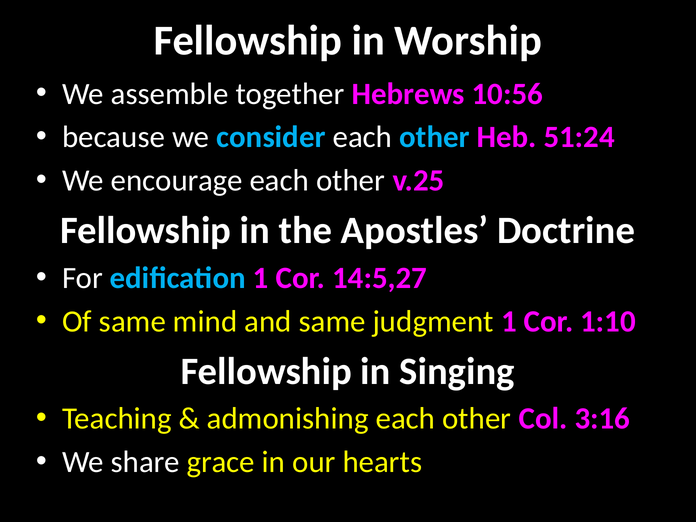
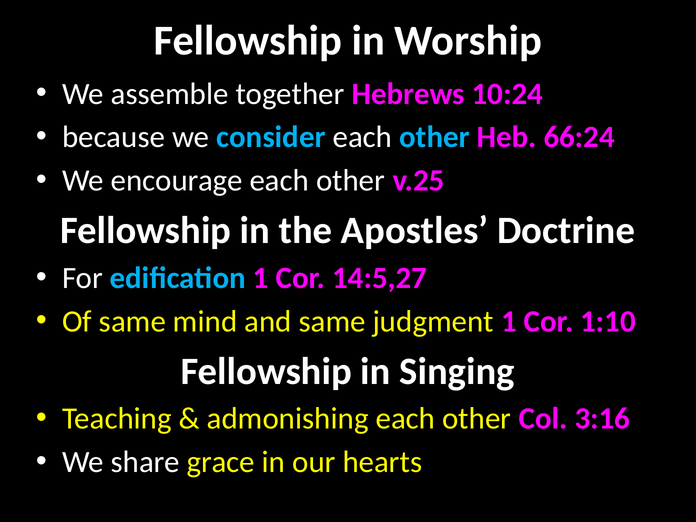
10:56: 10:56 -> 10:24 (507, 94)
51:24: 51:24 -> 66:24 (579, 137)
